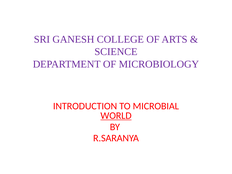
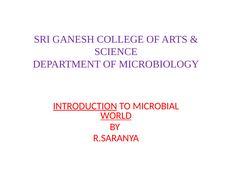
INTRODUCTION underline: none -> present (85, 106)
